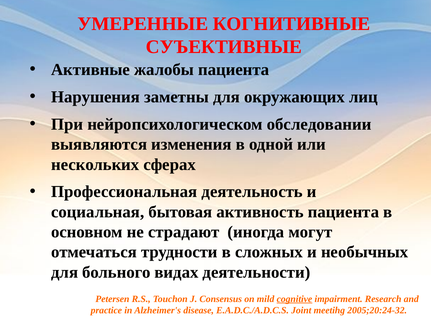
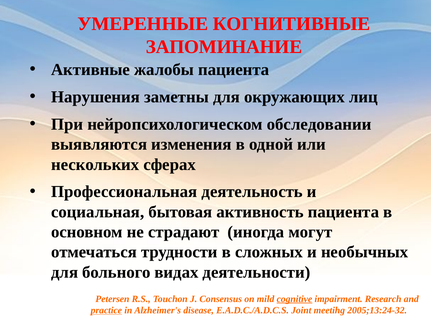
СУЪЕКТИВНЫЕ: СУЪЕКТИВНЫЕ -> ЗАПОМИНАНИЕ (224, 47)
practice underline: none -> present (106, 311)
2005;20:24-32: 2005;20:24-32 -> 2005;13:24-32 (377, 311)
